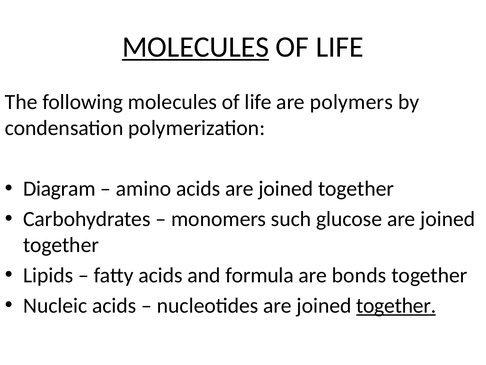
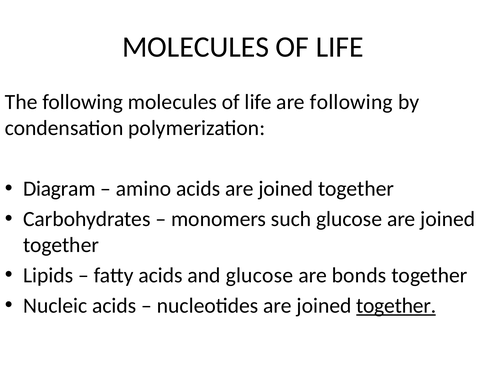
MOLECULES underline: present -> none (196, 47)
are polymers: polymers -> following (351, 102)
and formula: formula -> glucose (259, 275)
